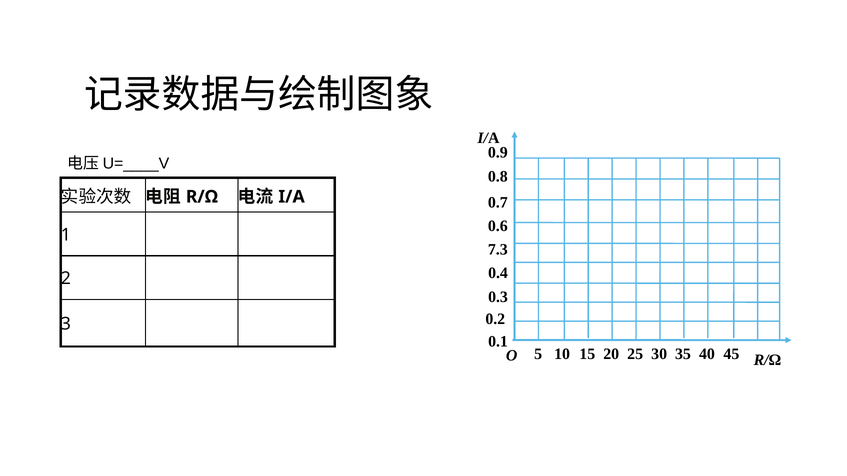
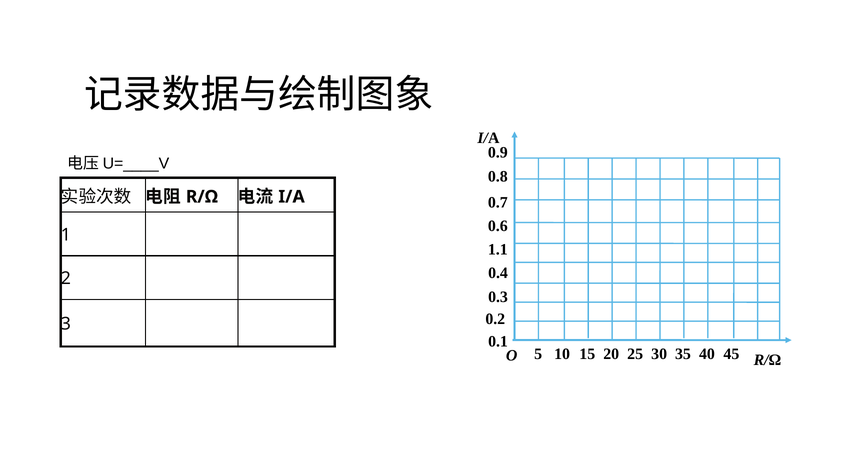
7.3: 7.3 -> 1.1 (498, 250)
